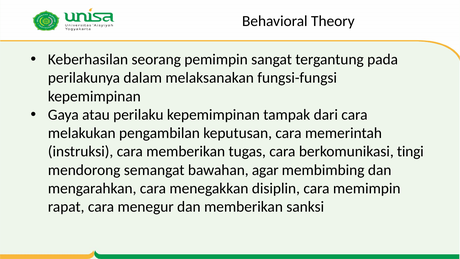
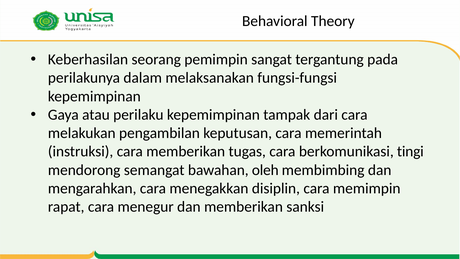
agar: agar -> oleh (265, 170)
